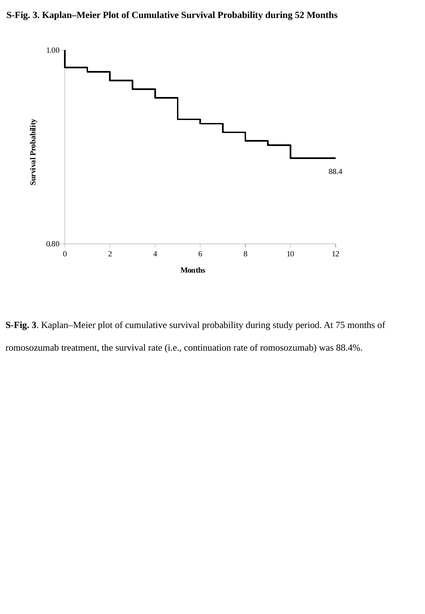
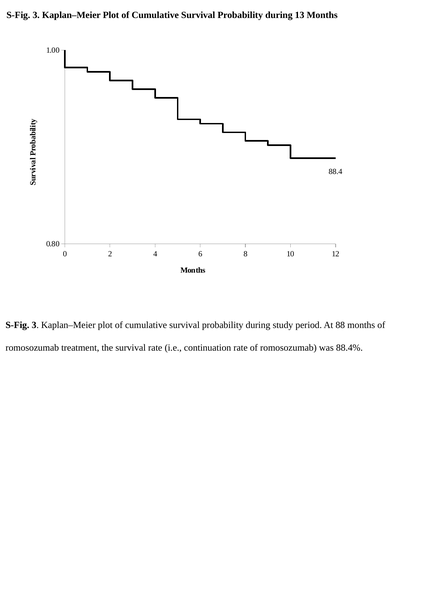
52: 52 -> 13 (300, 15)
75: 75 -> 88 (340, 325)
